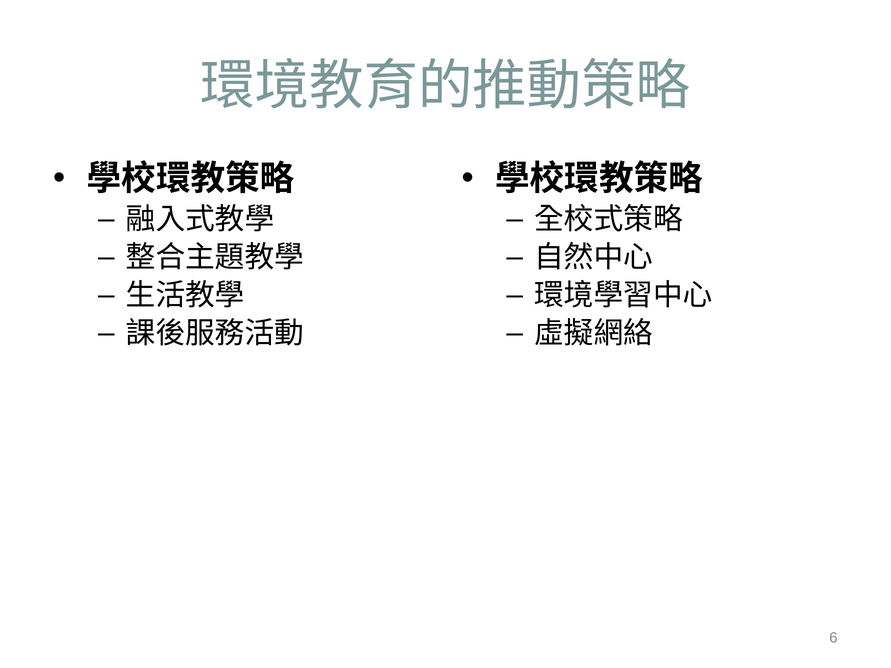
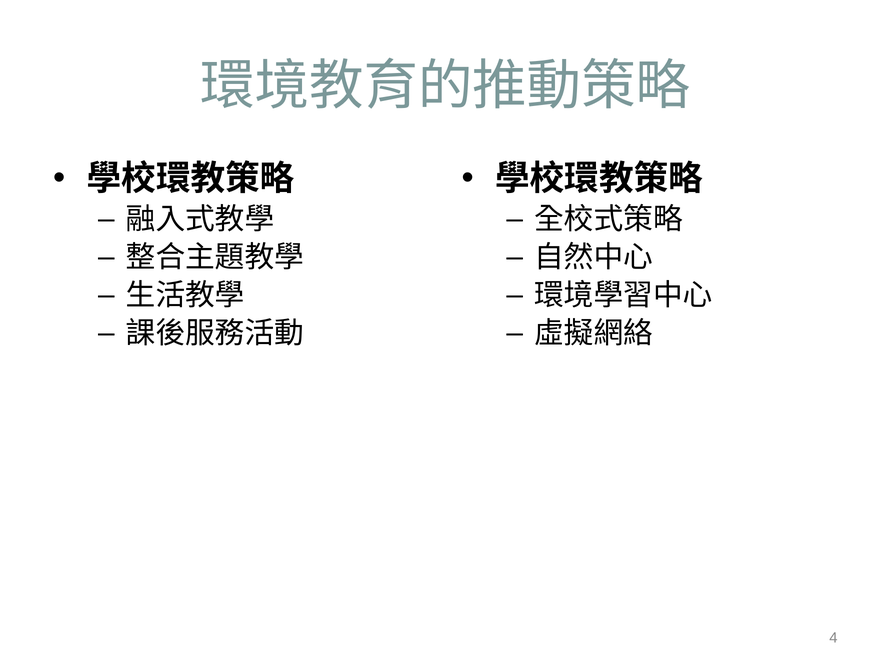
6: 6 -> 4 (833, 638)
